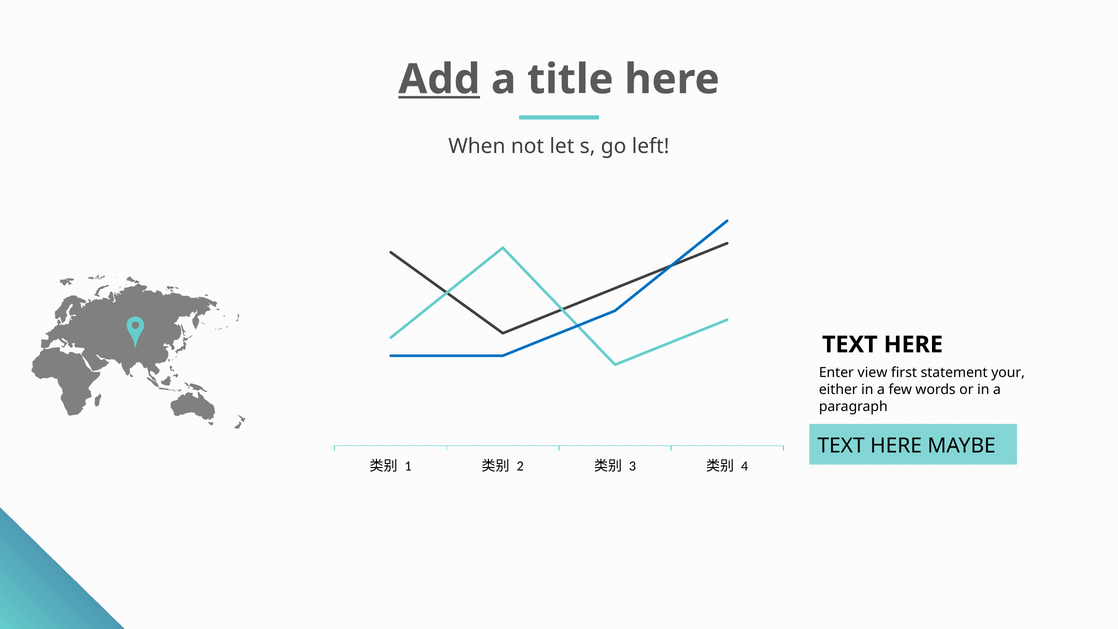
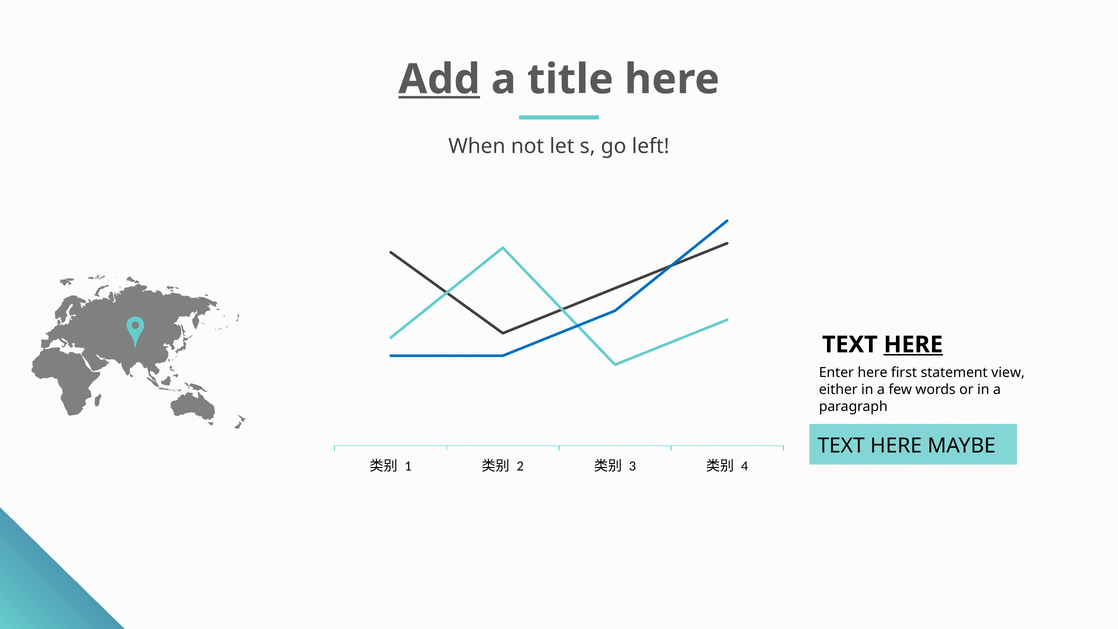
HERE underline: none -> present (913, 345)
Enter view: view -> here (873, 373)
your: your -> view (1008, 373)
